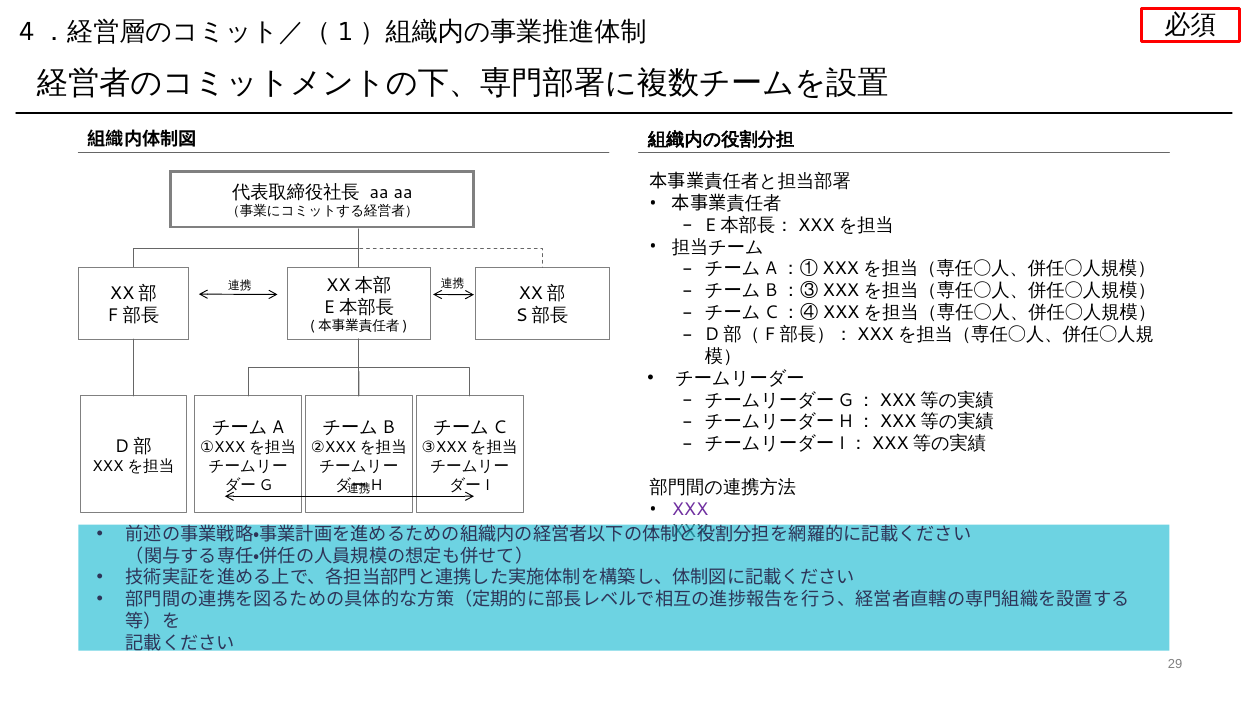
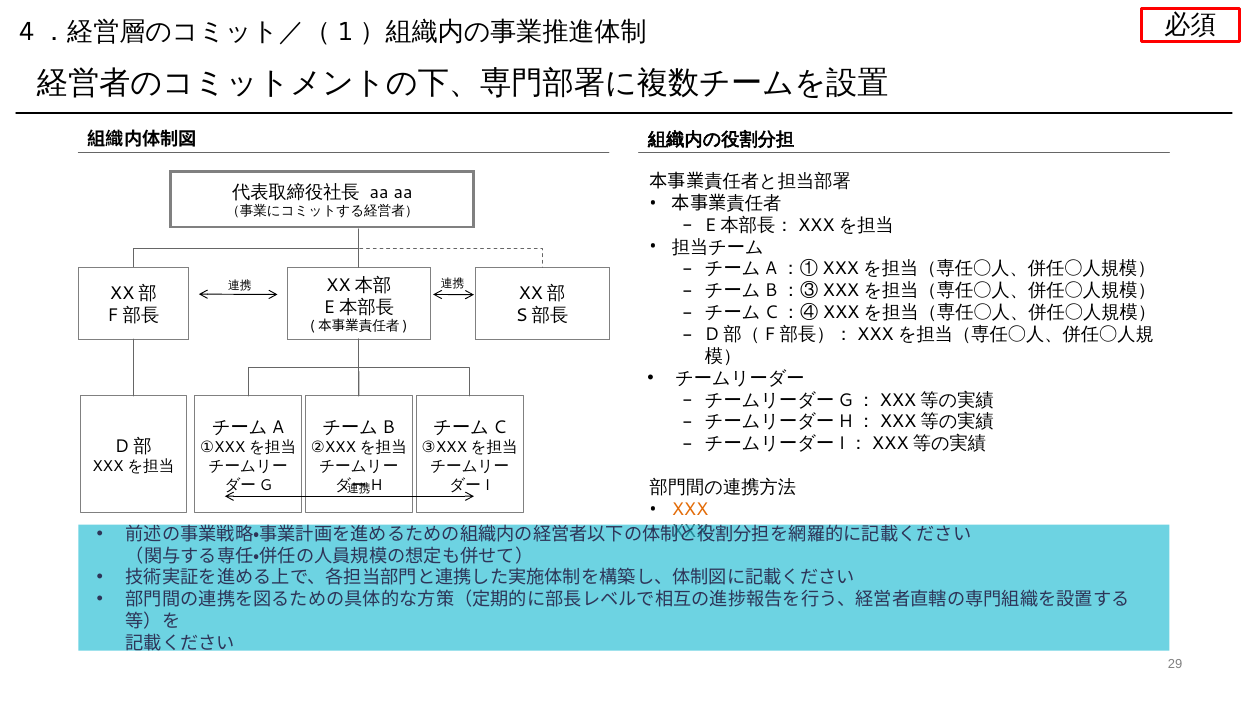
XXX colour: purple -> orange (690, 509)
